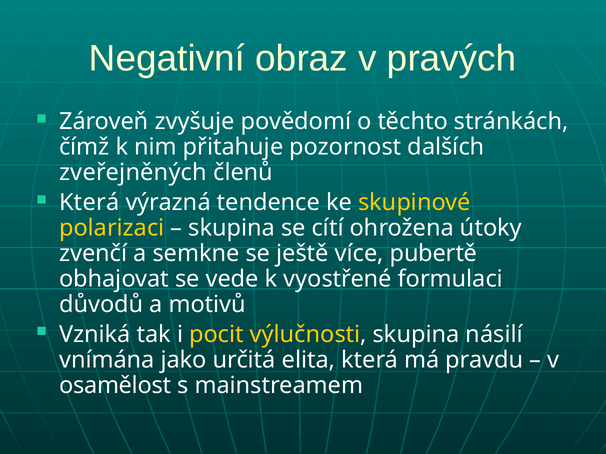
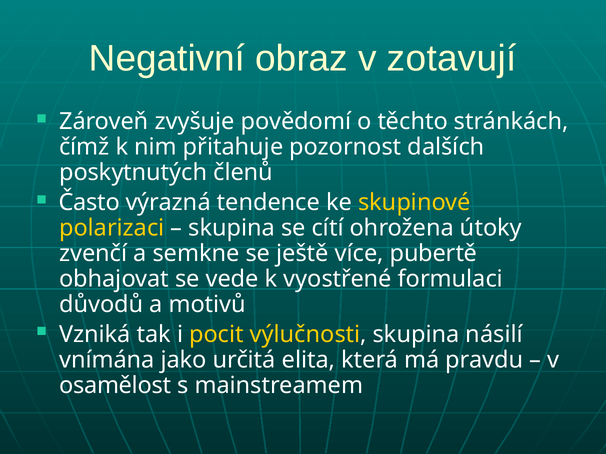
pravých: pravých -> zotavují (452, 59)
zveřejněných: zveřejněných -> poskytnutých (133, 173)
Která: Která -> Často (89, 203)
